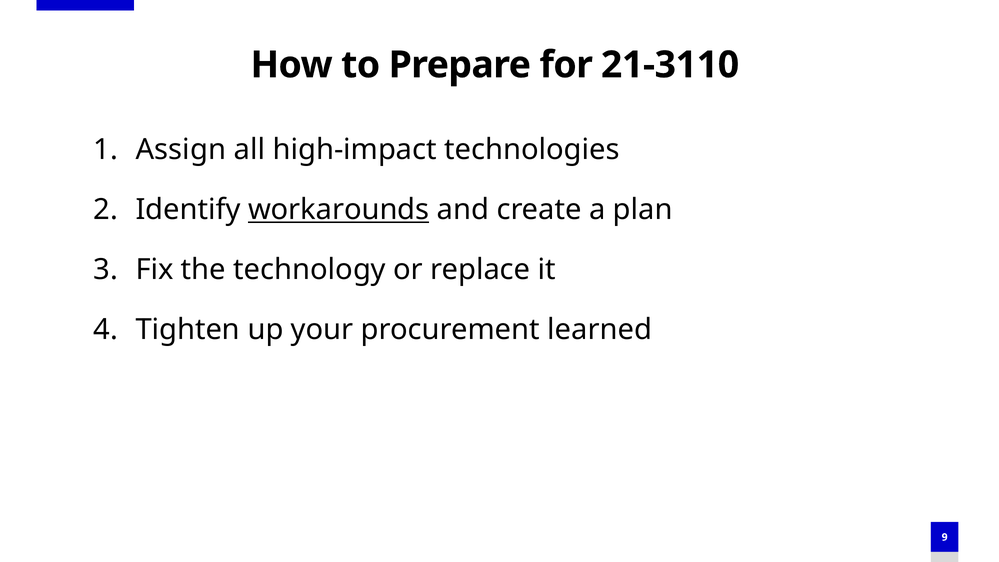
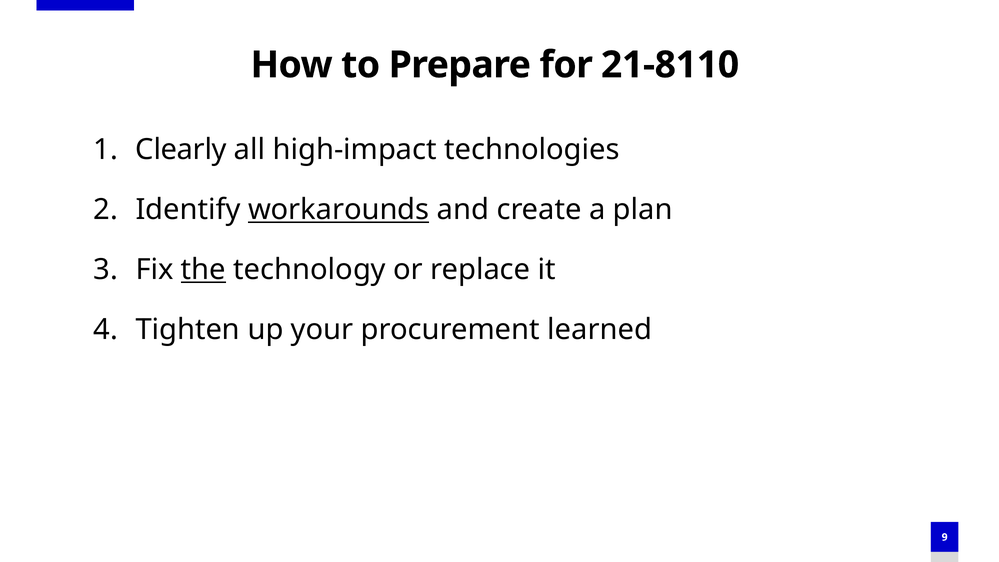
21-3110: 21-3110 -> 21-8110 (670, 65)
Assign: Assign -> Clearly (181, 150)
the underline: none -> present (203, 270)
